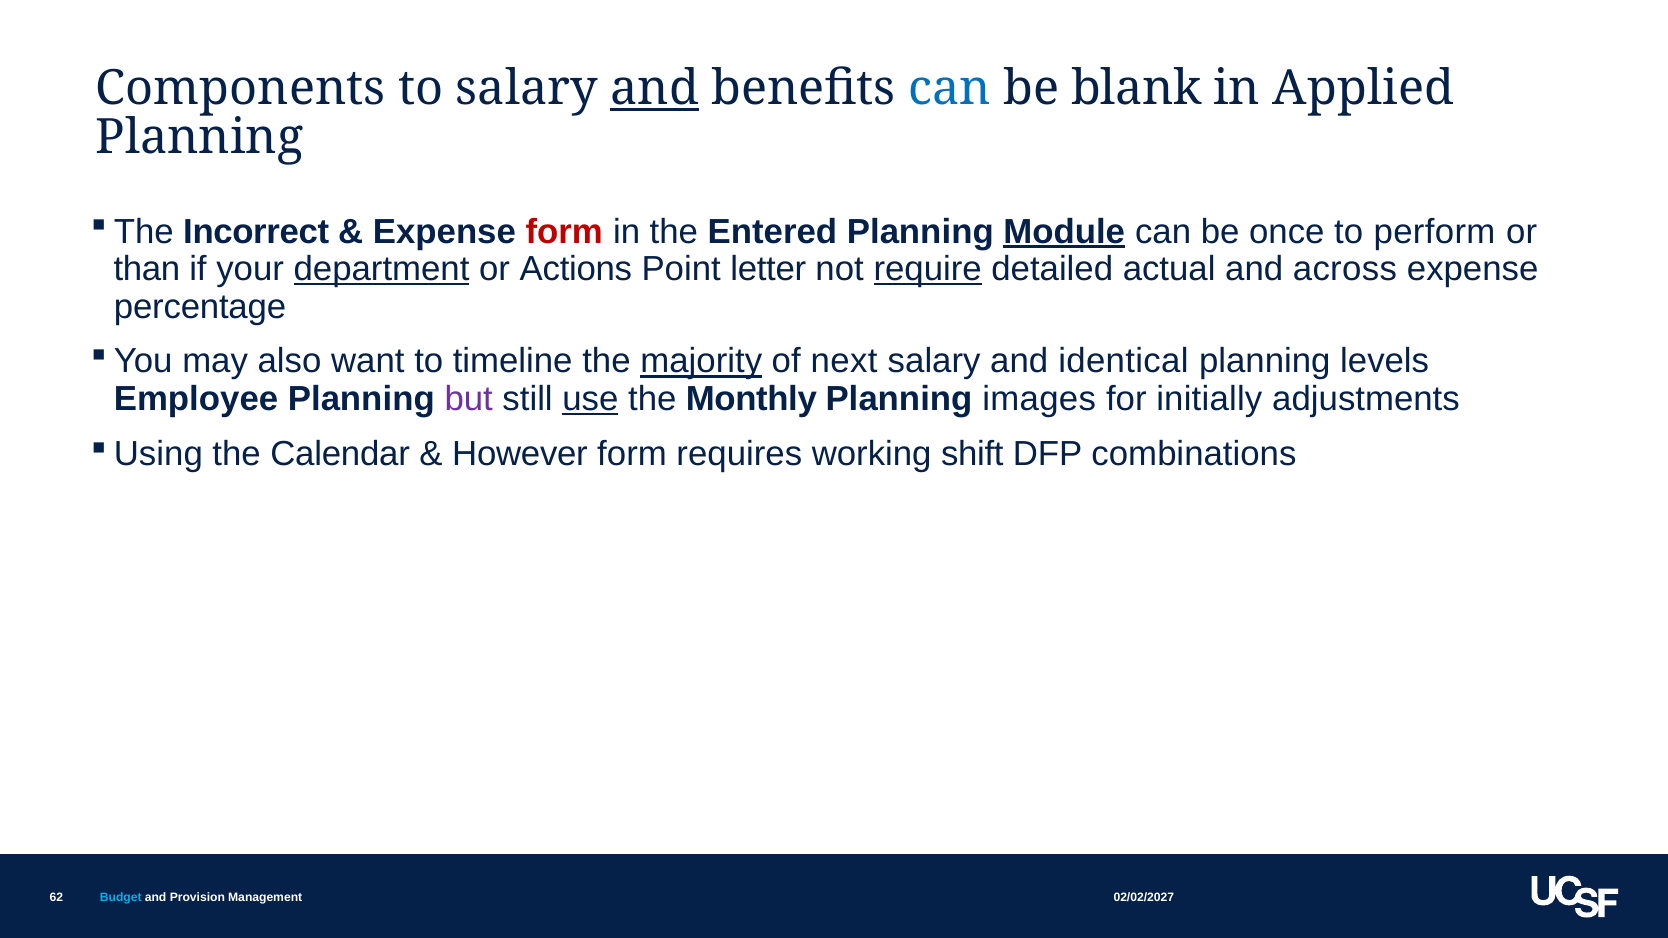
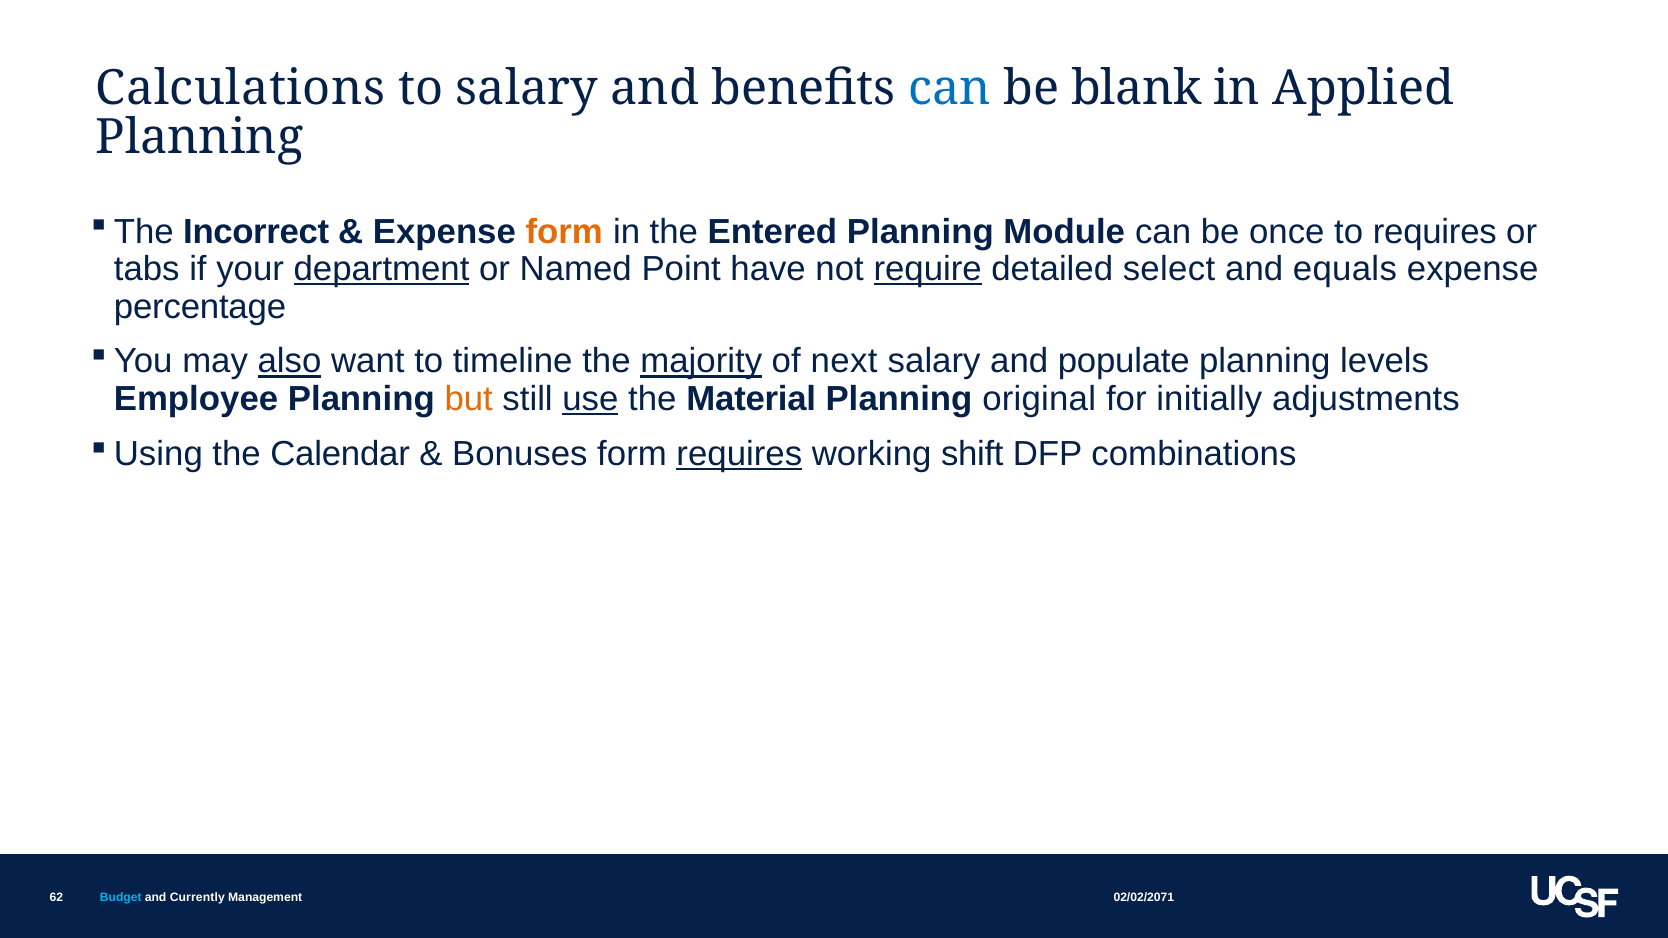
Components: Components -> Calculations (240, 88)
and underline: present -> none (655, 88)
form colour: red -> orange (564, 232)
Module underline: present -> none (1064, 232)
to perform: perform -> requires (1435, 232)
than: than -> tabs (147, 269)
Actions: Actions -> Named (576, 269)
letter: letter -> have (768, 269)
actual: actual -> select (1169, 269)
across: across -> equals (1345, 269)
also underline: none -> present (290, 362)
identical: identical -> populate (1124, 362)
but colour: purple -> orange (469, 399)
Monthly: Monthly -> Material (751, 399)
images: images -> original (1039, 399)
However: However -> Bonuses (520, 454)
requires underline: none -> present (739, 454)
02/02/2027: 02/02/2027 -> 02/02/2071 (1144, 897)
Provision: Provision -> Currently (197, 898)
